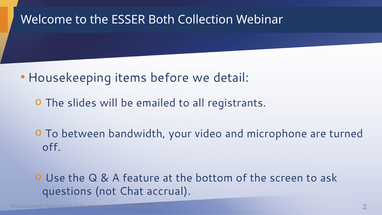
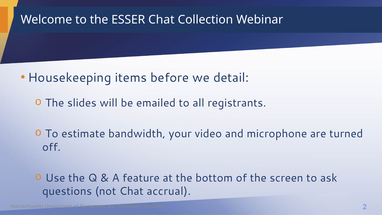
ESSER Both: Both -> Chat (161, 20)
between: between -> estimate (83, 134)
